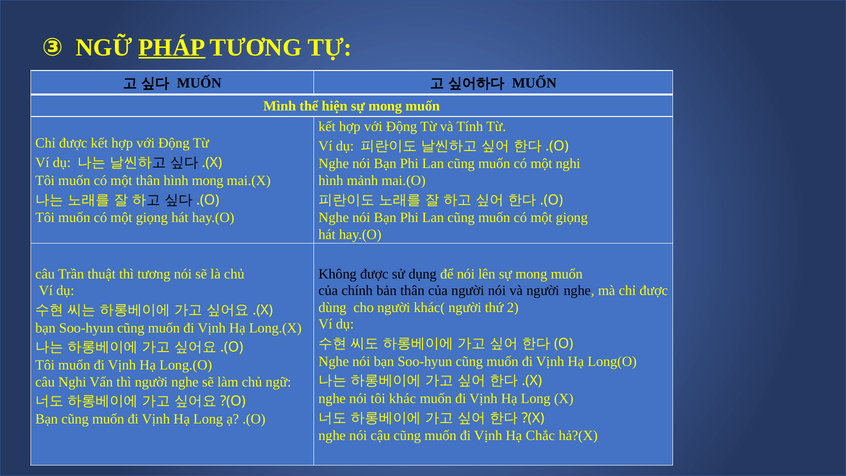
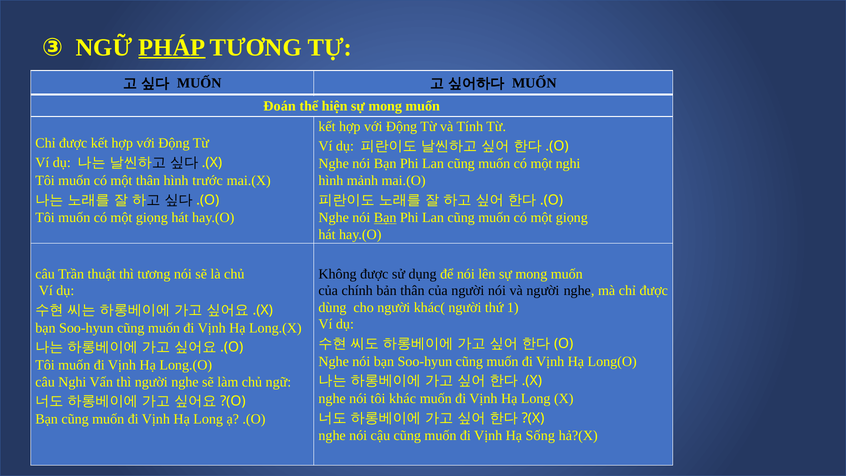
Mình: Mình -> Đoán (280, 106)
hình mong: mong -> trước (208, 181)
Bạn underline: none -> present (385, 218)
2: 2 -> 1 (513, 307)
Chắc: Chắc -> Sống (540, 436)
